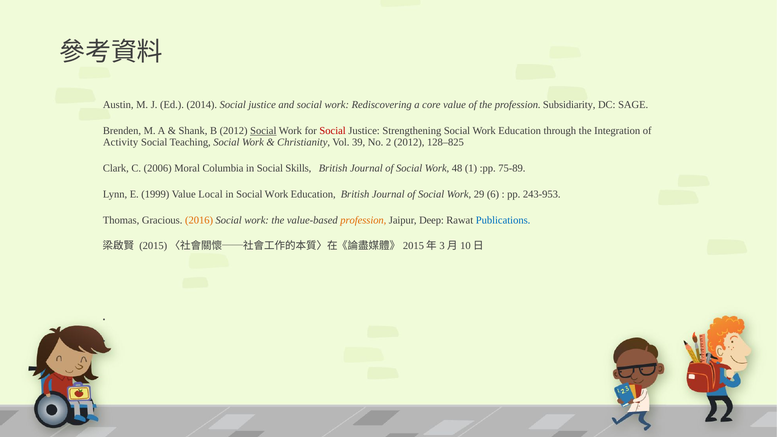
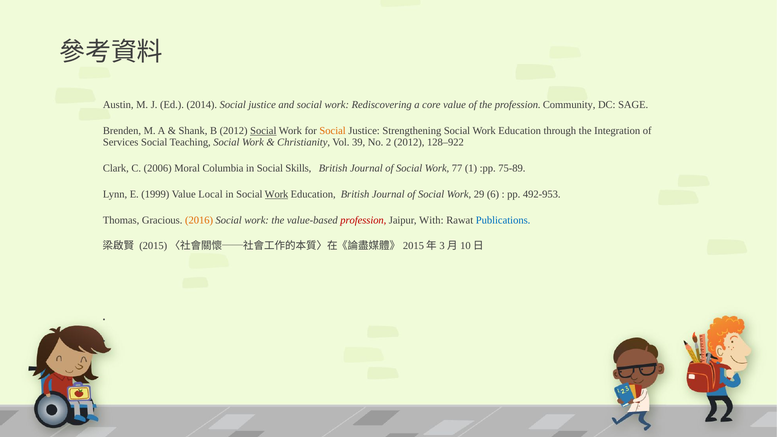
Subsidiarity: Subsidiarity -> Community (569, 105)
Social colour: red -> orange (333, 131)
Activity: Activity -> Services (121, 142)
128–825: 128–825 -> 128–922 (445, 142)
48: 48 -> 77 (457, 168)
Work underline: none -> present (277, 194)
243-953: 243-953 -> 492-953 (542, 194)
profession colour: orange -> red (363, 220)
Deep: Deep -> With (431, 220)
